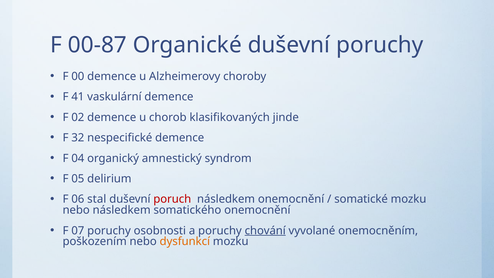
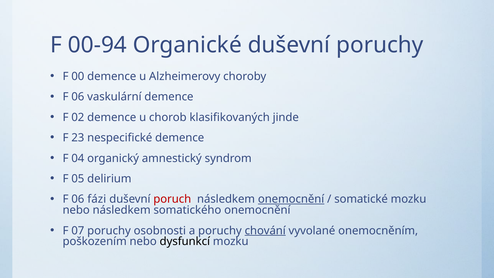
00-87: 00-87 -> 00-94 (97, 45)
41: 41 -> 06 (78, 97)
32: 32 -> 23 (78, 138)
stal: stal -> fázi (97, 199)
onemocnění underline: none -> present (291, 199)
dysfunkcí colour: orange -> black (185, 241)
